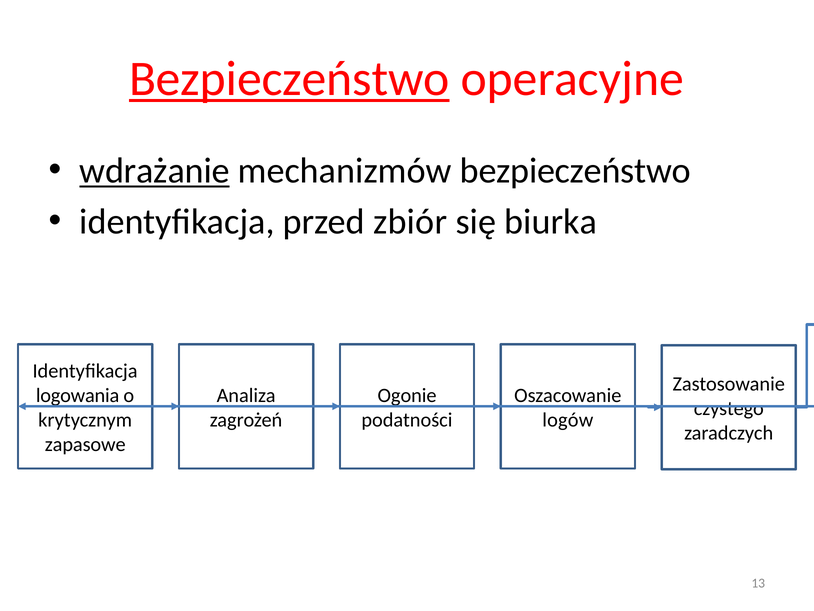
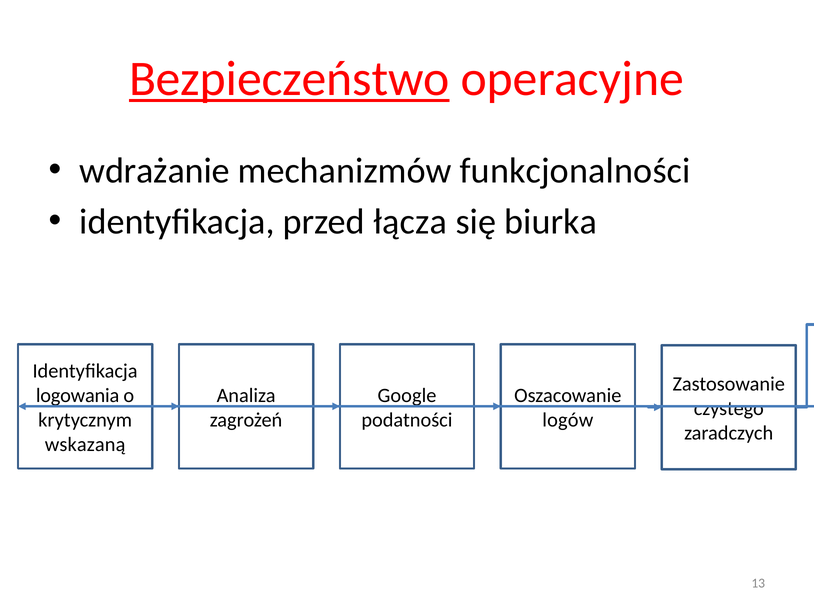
wdrażanie underline: present -> none (155, 171)
mechanizmów bezpieczeństwo: bezpieczeństwo -> funkcjonalności (575, 171)
zbiór: zbiór -> łącza (410, 221)
Ogonie: Ogonie -> Google (407, 395)
zapasowe: zapasowe -> wskazaną (85, 444)
